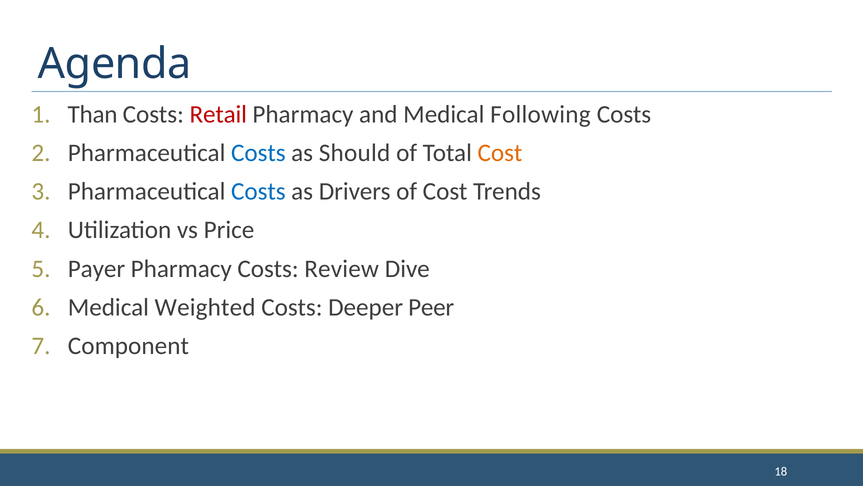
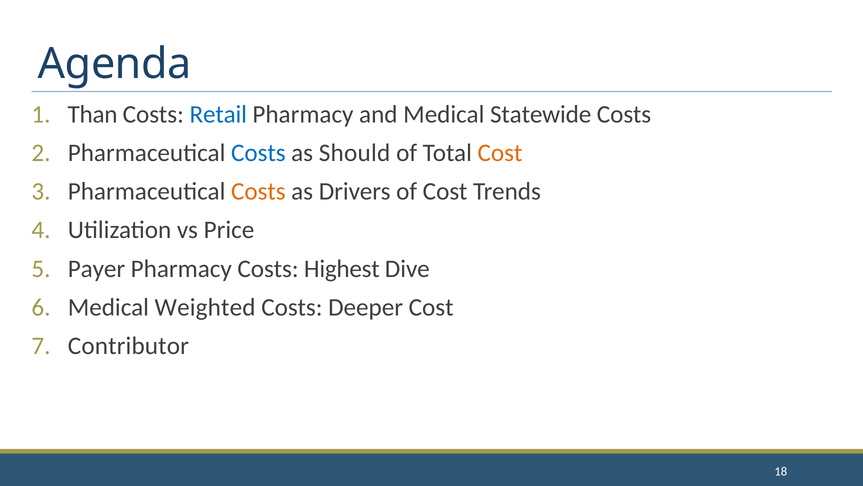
Retail colour: red -> blue (218, 114)
Following: Following -> Statewide (541, 114)
Costs colour: blue -> orange (258, 191)
Review: Review -> Highest (342, 268)
Deeper Peer: Peer -> Cost (431, 307)
Component: Component -> Contributor (128, 346)
